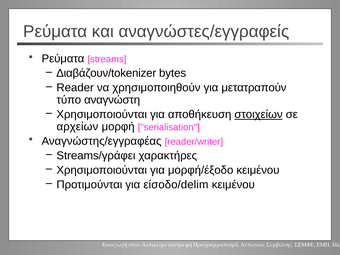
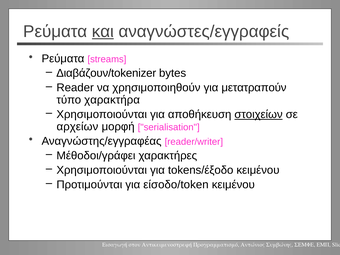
και underline: none -> present (103, 32)
αναγνώστη: αναγνώστη -> χαρακτήρα (112, 100)
Streams/γράφει: Streams/γράφει -> Μέθοδοι/γράφει (96, 156)
μορφή/έξοδο: μορφή/έξοδο -> tokens/έξοδο (201, 170)
είσοδο/delim: είσοδο/delim -> είσοδο/token (176, 185)
